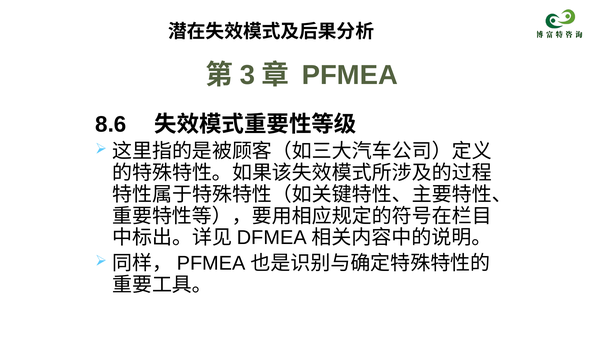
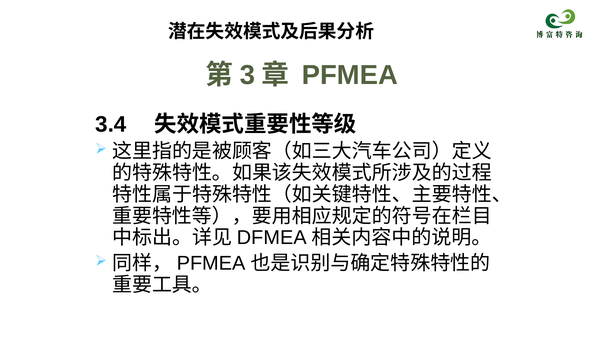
8.6: 8.6 -> 3.4 (111, 124)
